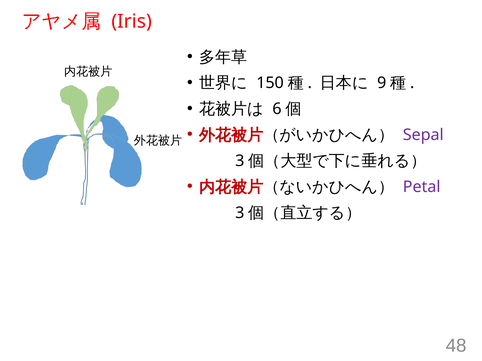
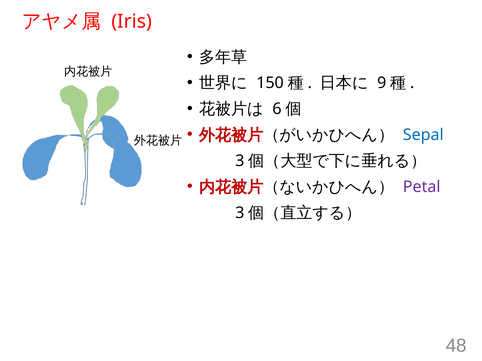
Sepal colour: purple -> blue (423, 135)
